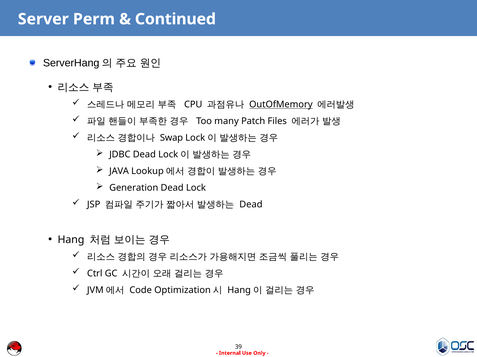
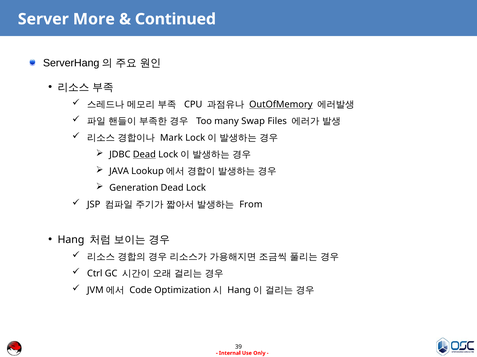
Perm: Perm -> More (94, 19)
Patch: Patch -> Swap (253, 121)
Swap: Swap -> Mark (171, 138)
Dead underline: none -> present (144, 155)
Dead: Dead -> From (251, 205)
